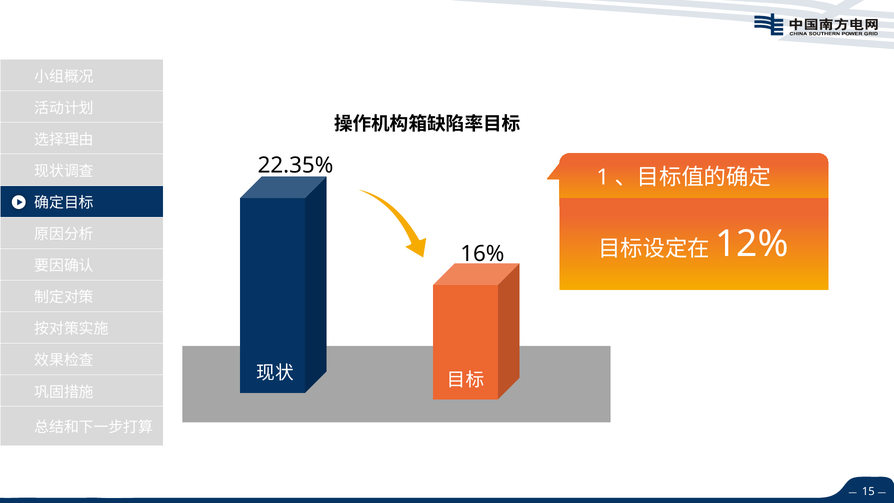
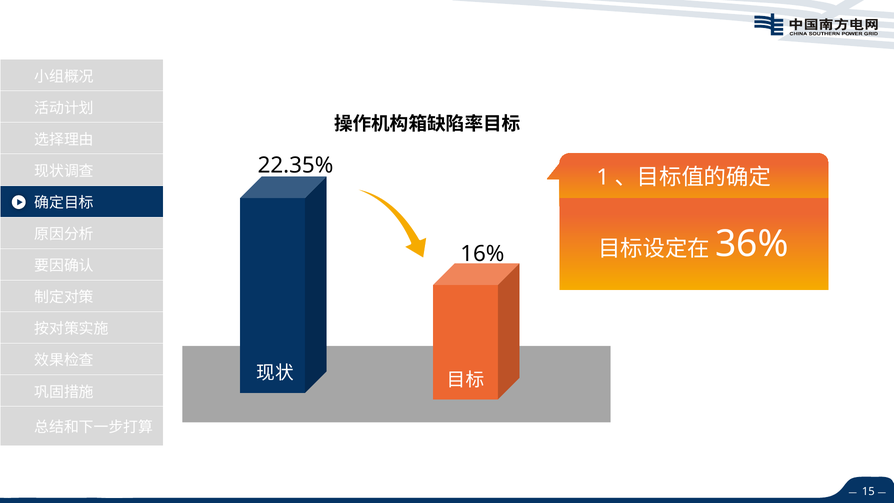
12%: 12% -> 36% (752, 244)
